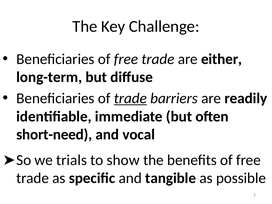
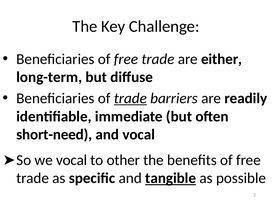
we trials: trials -> vocal (72, 160)
show: show -> other (123, 160)
tangible underline: none -> present (171, 178)
